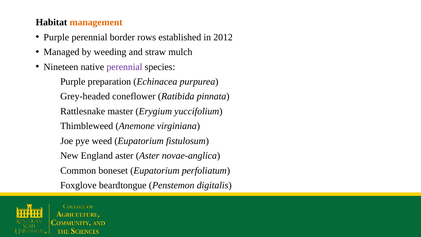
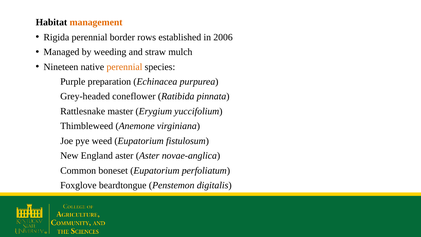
Purple: Purple -> Rigida (56, 37)
2012: 2012 -> 2006 (223, 37)
perennial colour: purple -> orange (124, 67)
